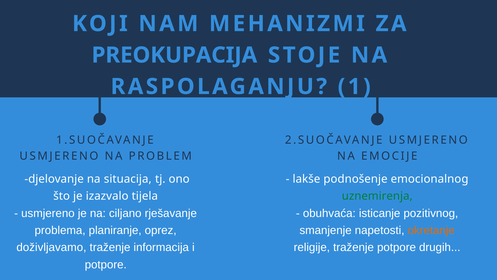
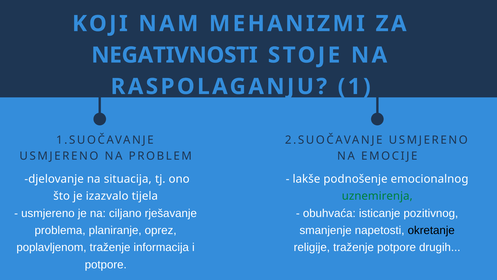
PREOKUPACIJA: PREOKUPACIJA -> NEGATIVNOSTI (174, 55)
okretanje colour: orange -> black (431, 230)
doživljavamo: doživljavamo -> poplavljenom (51, 247)
